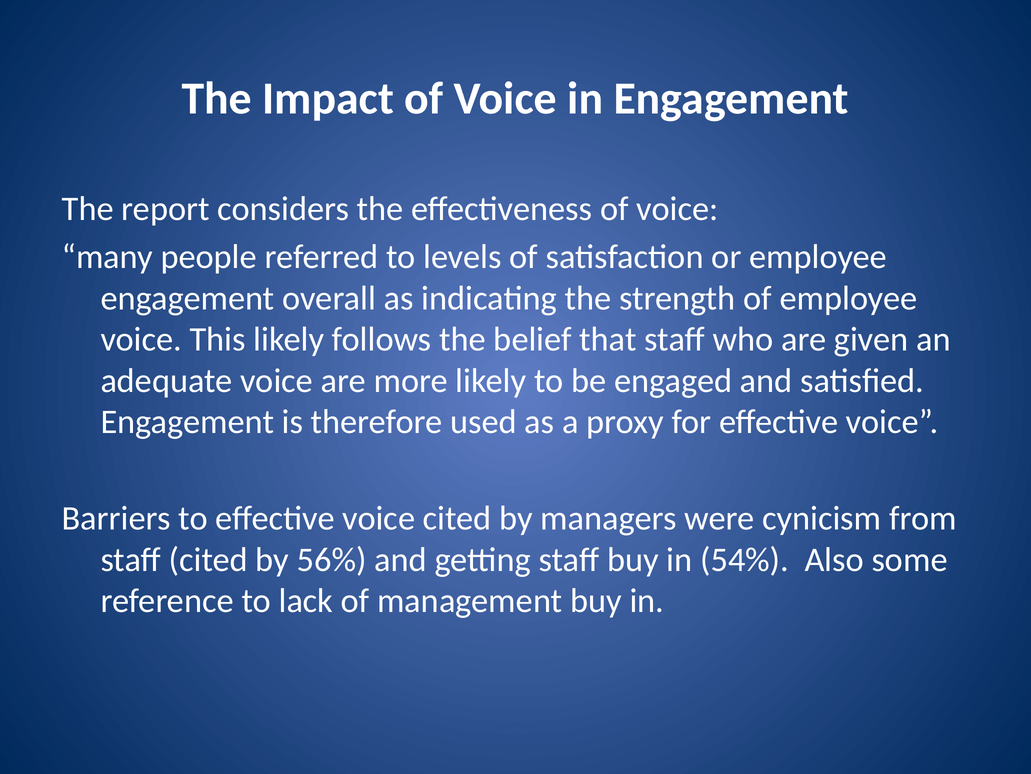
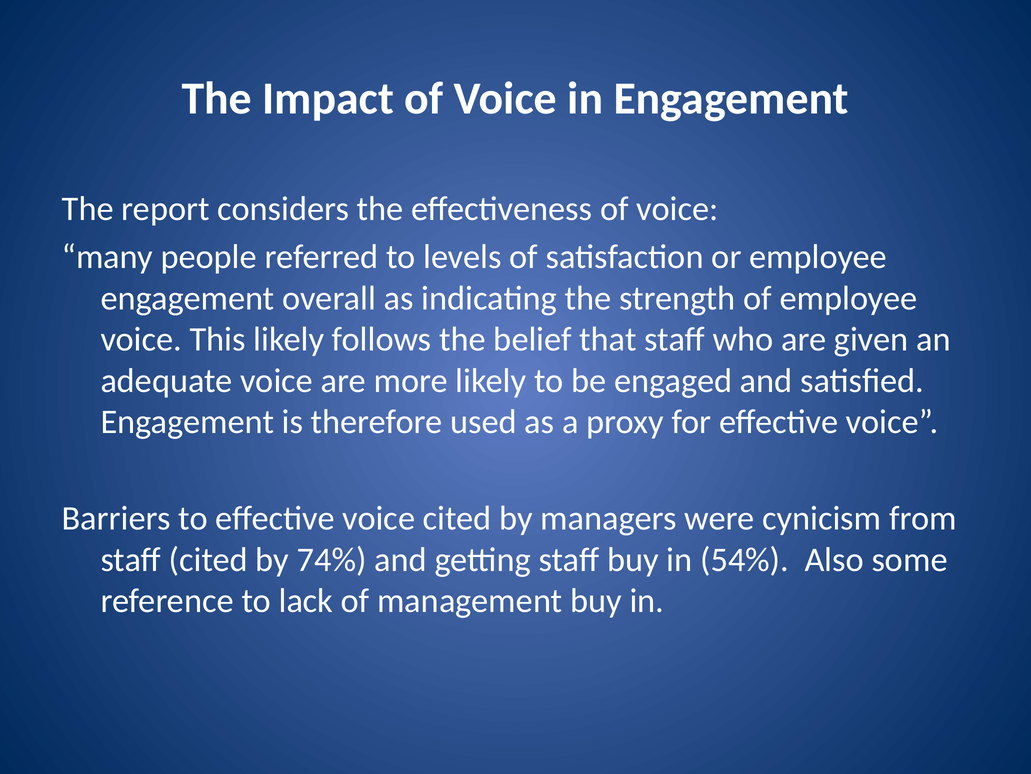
56%: 56% -> 74% (332, 559)
